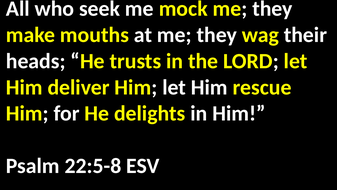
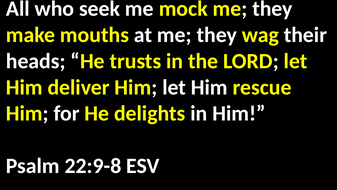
22:5-8: 22:5-8 -> 22:9-8 (93, 165)
